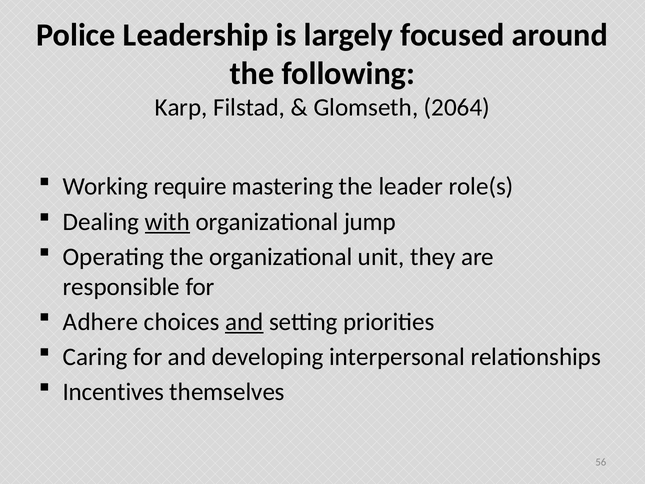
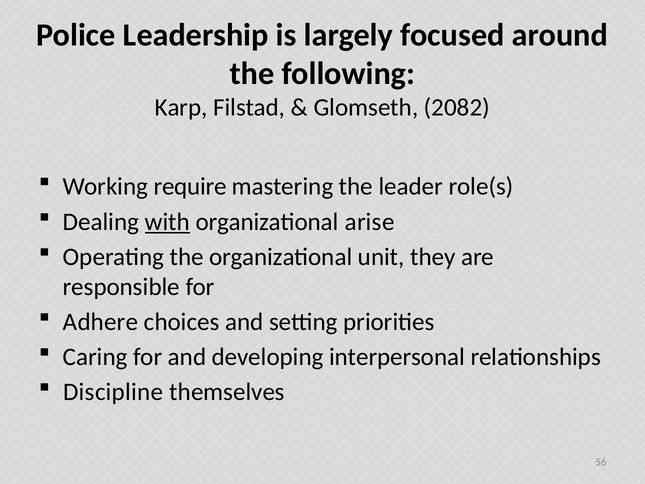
2064: 2064 -> 2082 (457, 108)
jump: jump -> arise (370, 222)
and underline: present -> none (244, 322)
Incentives: Incentives -> Discipline (113, 392)
